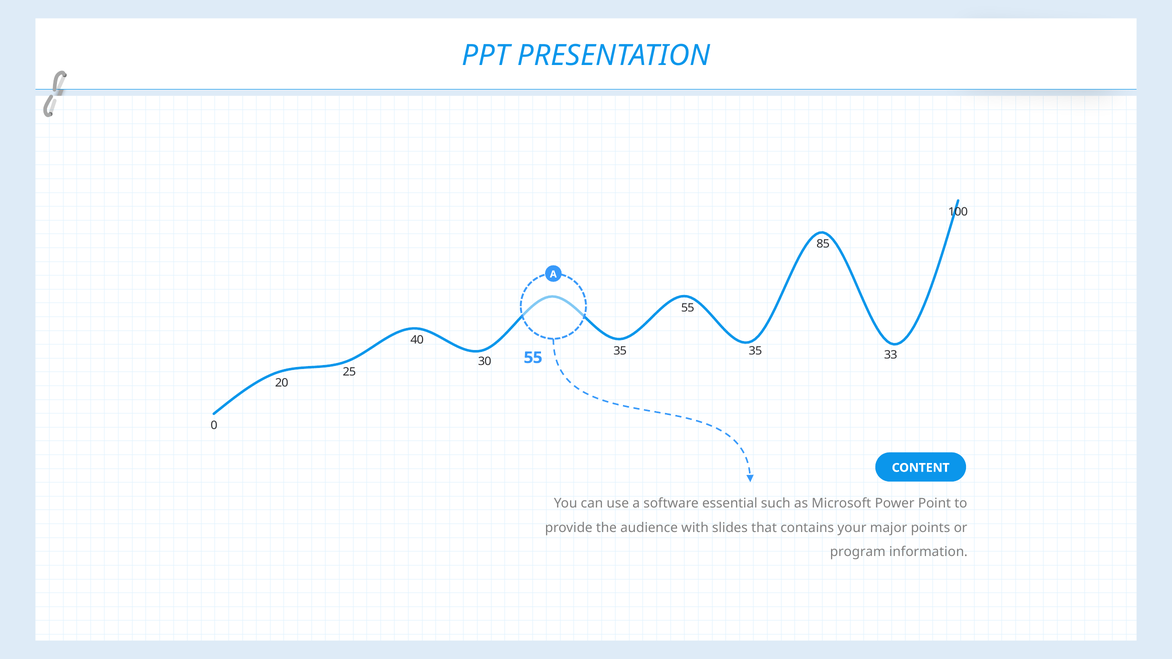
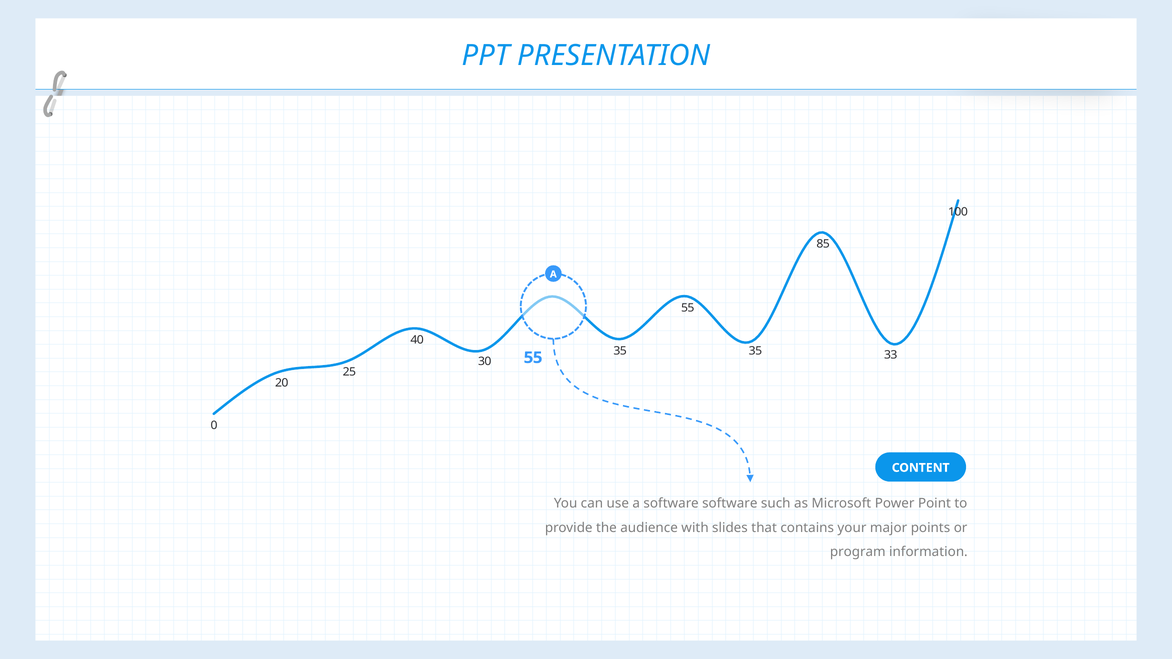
software essential: essential -> software (730, 504)
